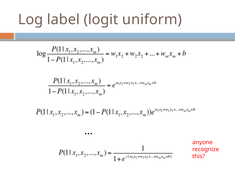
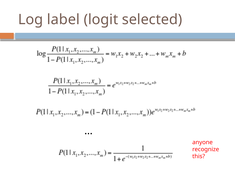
uniform: uniform -> selected (152, 20)
